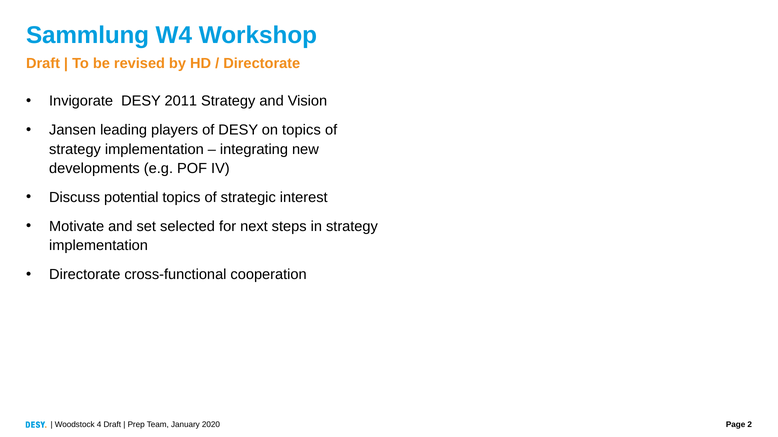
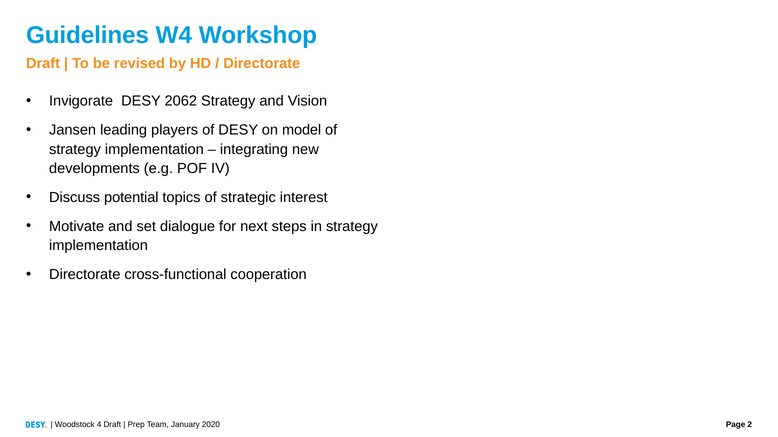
Sammlung: Sammlung -> Guidelines (88, 35)
2011: 2011 -> 2062 (181, 101)
on topics: topics -> model (302, 130)
selected: selected -> dialogue (188, 227)
